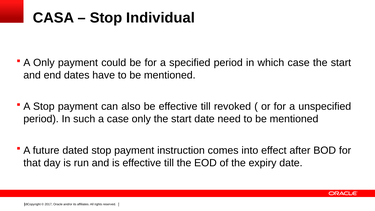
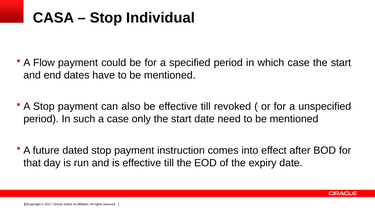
A Only: Only -> Flow (44, 63)
